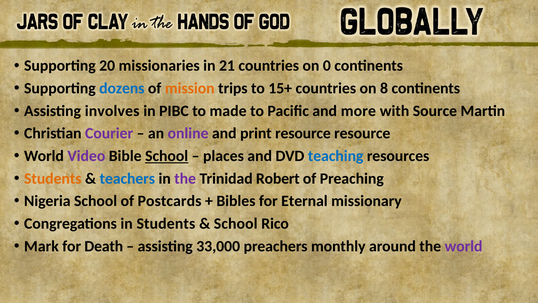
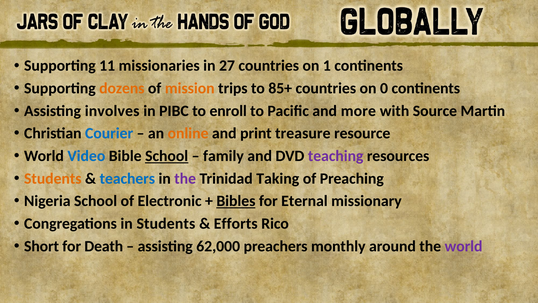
20: 20 -> 11 (107, 66)
21: 21 -> 27 (227, 66)
0: 0 -> 1 (327, 66)
dozens colour: blue -> orange (122, 88)
15+: 15+ -> 85+ (280, 88)
8: 8 -> 0 (384, 88)
made: made -> enroll (228, 111)
Courier colour: purple -> blue (109, 133)
online colour: purple -> orange (188, 133)
print resource: resource -> treasure (303, 133)
Video colour: purple -> blue (86, 156)
places: places -> family (223, 156)
teaching colour: blue -> purple (336, 156)
Robert: Robert -> Taking (278, 178)
Postcards: Postcards -> Electronic (170, 201)
Bibles underline: none -> present (236, 201)
School: School -> Efforts (236, 223)
Mark: Mark -> Short (42, 246)
33,000: 33,000 -> 62,000 (218, 246)
